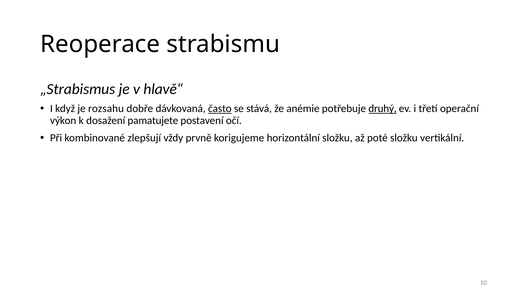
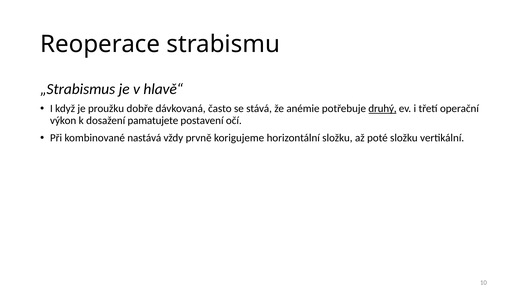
rozsahu: rozsahu -> proužku (106, 109)
často underline: present -> none (220, 109)
zlepšují: zlepšují -> nastává (144, 138)
